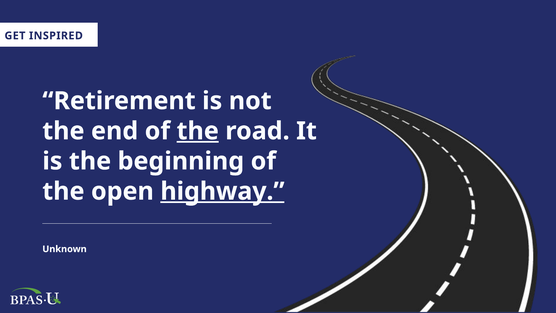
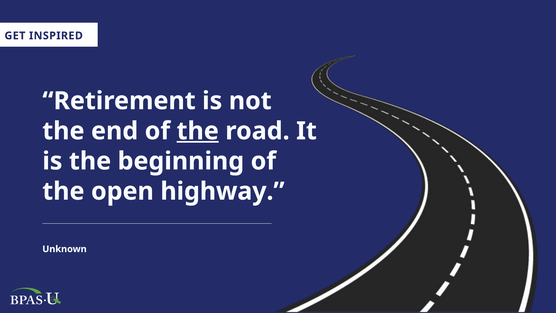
highway underline: present -> none (222, 191)
